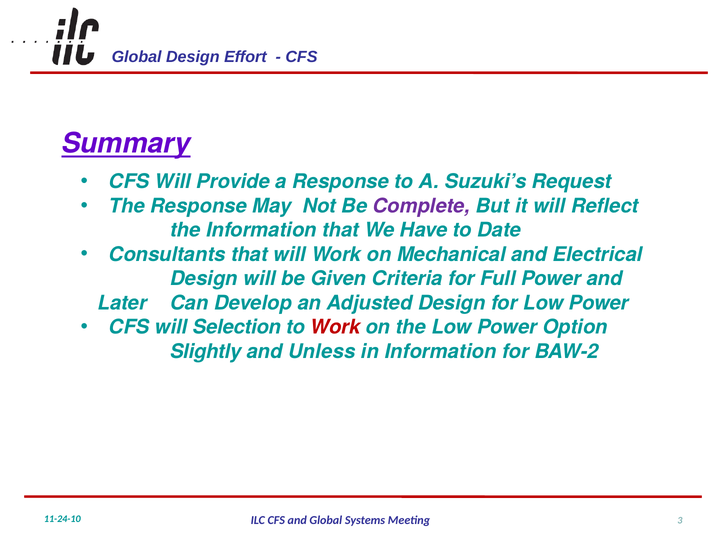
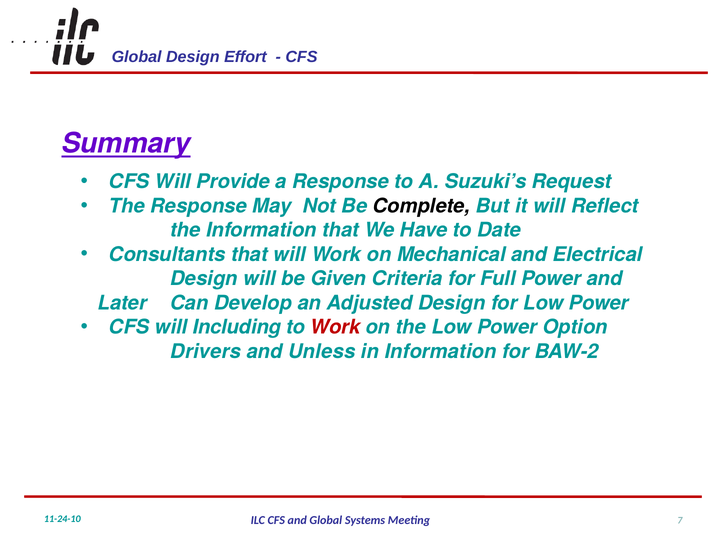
Complete colour: purple -> black (422, 206)
Selection: Selection -> Including (237, 327)
Slightly: Slightly -> Drivers (206, 351)
3: 3 -> 7 (680, 520)
